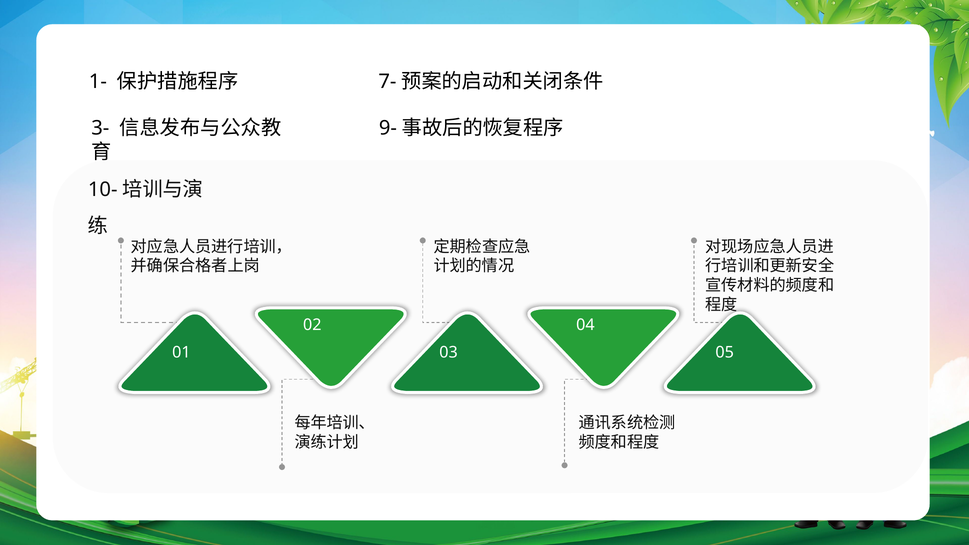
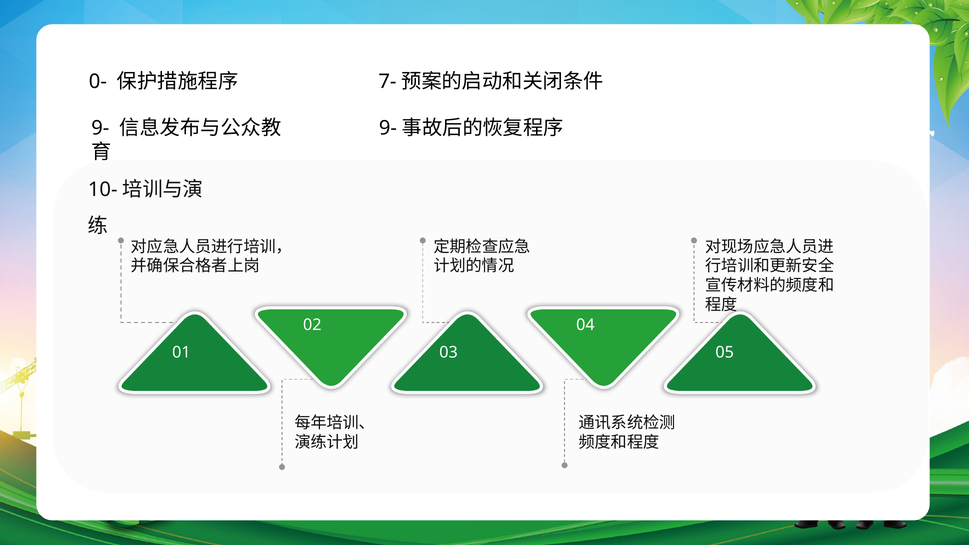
1-: 1- -> 0- (98, 81)
3-: 3- -> 9- (100, 128)
